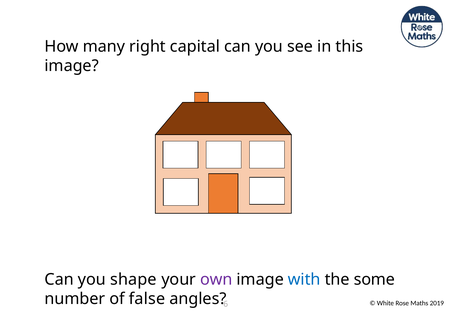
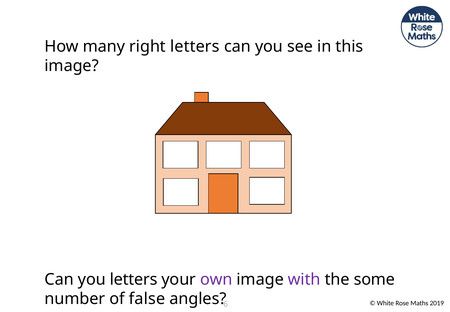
right capital: capital -> letters (195, 46)
you shape: shape -> letters (134, 279)
with colour: blue -> purple (304, 279)
